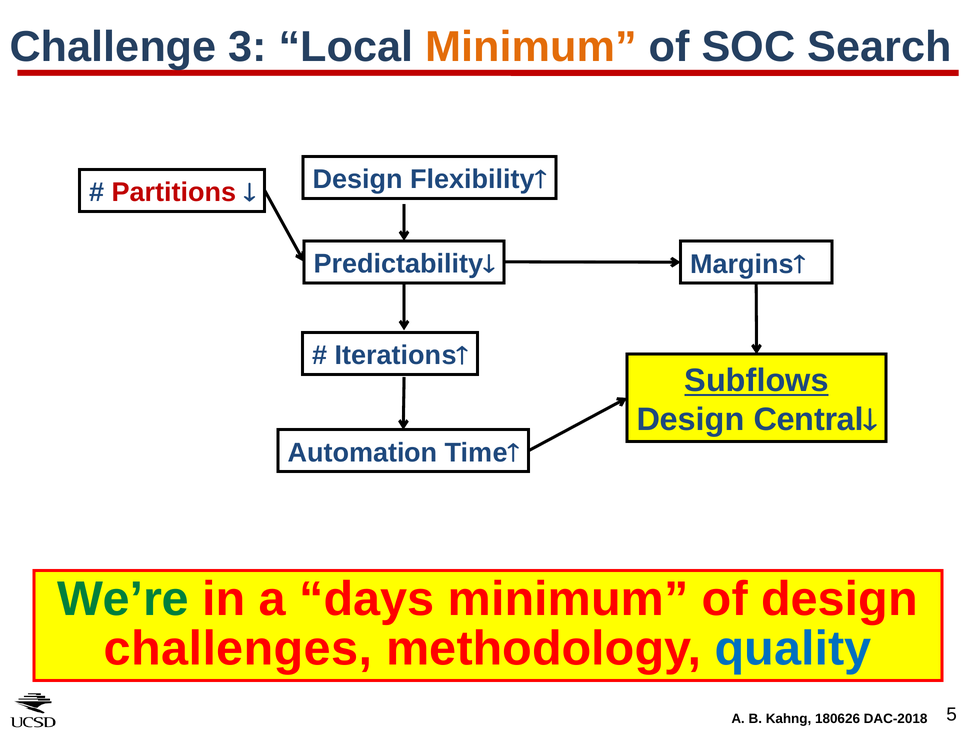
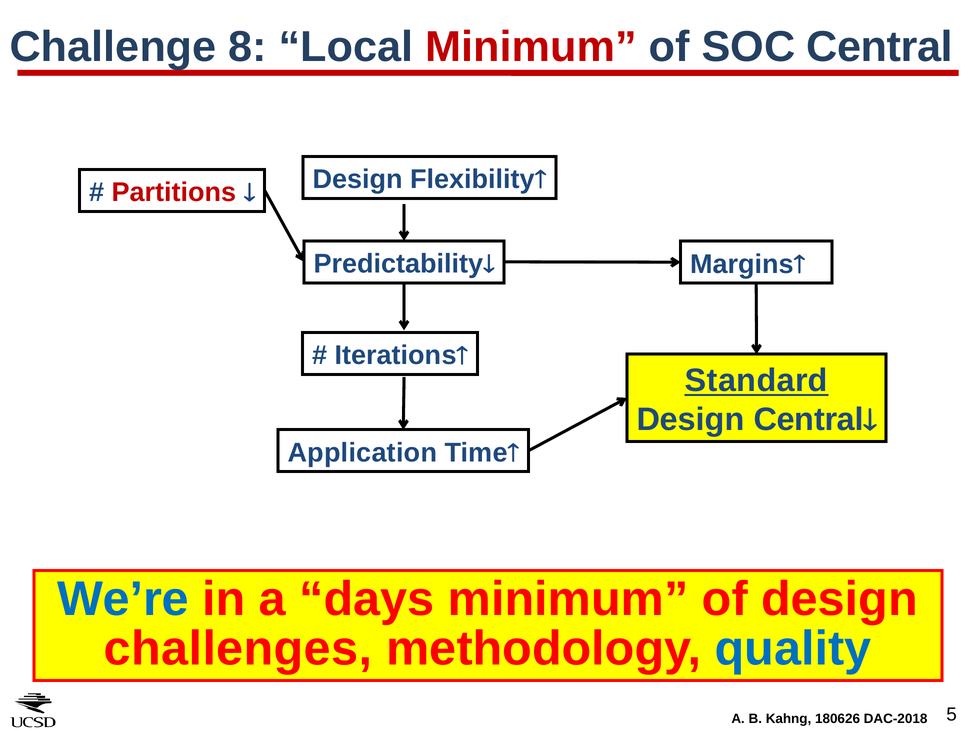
3: 3 -> 8 (248, 47)
Minimum colour: orange -> red (531, 47)
SOC Search: Search -> Central (880, 47)
Subflows: Subflows -> Standard (756, 381)
Automation: Automation -> Application (362, 452)
We’re colour: green -> blue (123, 599)
